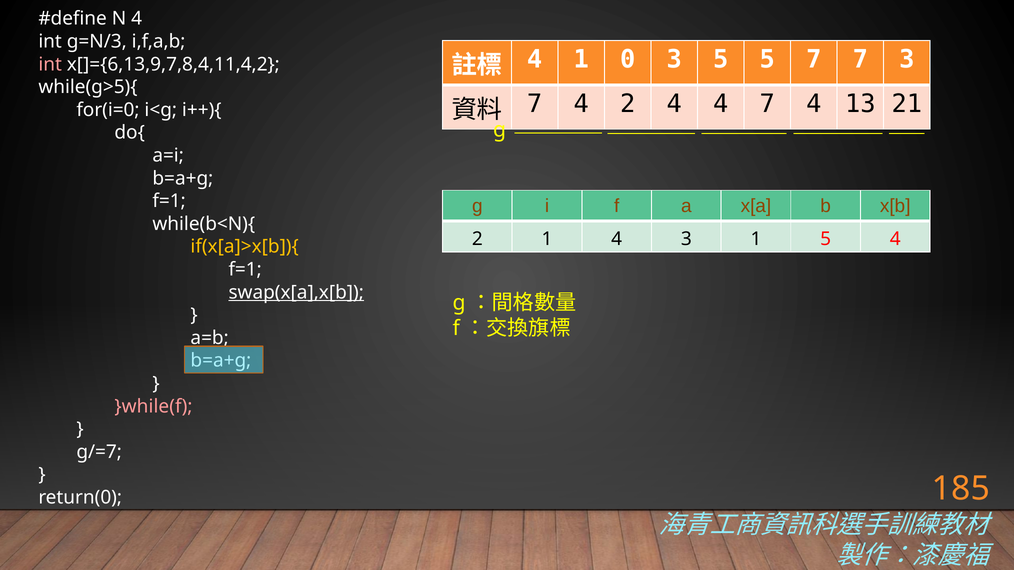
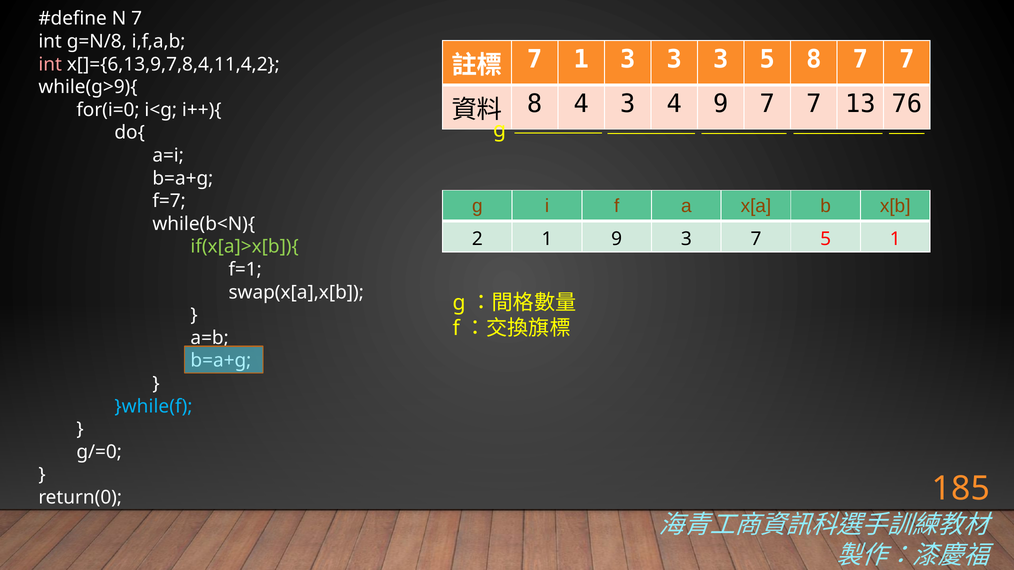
N 4: 4 -> 7 (137, 19)
g=N/3: g=N/3 -> g=N/8 (97, 42)
4: 4 -> 7 (535, 60)
1 0: 0 -> 3 (628, 60)
5: 5 -> 3 (721, 60)
5 7: 7 -> 8 (814, 60)
3: 3 -> 7 (907, 60)
while(g>5){: while(g>5){ -> while(g>9){ (88, 87)
7: 7 -> 8 (535, 104)
4 2: 2 -> 3 (628, 104)
4 4: 4 -> 9 (721, 104)
4: 4 -> 7 (814, 104)
21: 21 -> 76 (907, 104)
f=1: f=1 -> f=7 (169, 201)
1 4: 4 -> 9 (617, 239)
3 1: 1 -> 7 (756, 239)
5 4: 4 -> 1 (895, 239)
if(x[a]>x[b]){ colour: yellow -> light green (245, 247)
swap(x[a],x[b underline: present -> none (296, 292)
}while(f colour: pink -> light blue (153, 407)
g/=7: g/=7 -> g/=0 (99, 452)
